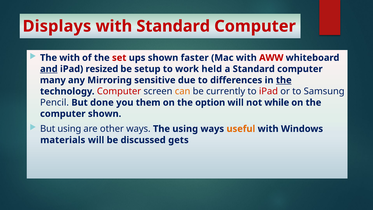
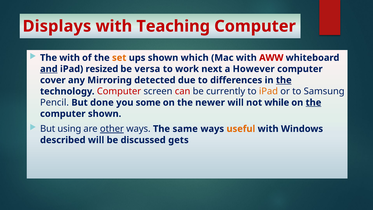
with Standard: Standard -> Teaching (173, 26)
set colour: red -> orange (119, 58)
faster: faster -> which (195, 58)
setup: setup -> versa (147, 69)
held: held -> next (212, 69)
a Standard: Standard -> However (254, 69)
many: many -> cover (53, 80)
sensitive: sensitive -> detected (155, 80)
can colour: orange -> red (183, 91)
iPad colour: red -> orange (268, 91)
them: them -> some (148, 102)
option: option -> newer (210, 102)
the underline: none -> present (313, 102)
other underline: none -> present (112, 129)
The using: using -> same (185, 129)
materials: materials -> described (63, 140)
